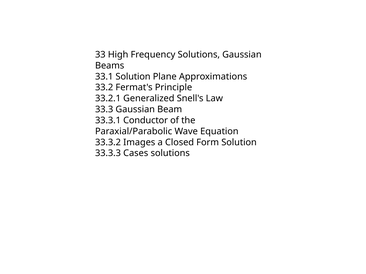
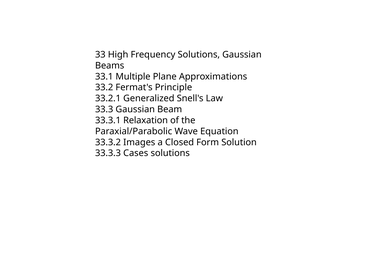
33.1 Solution: Solution -> Multiple (133, 77)
Conductor: Conductor -> Relaxation (146, 121)
